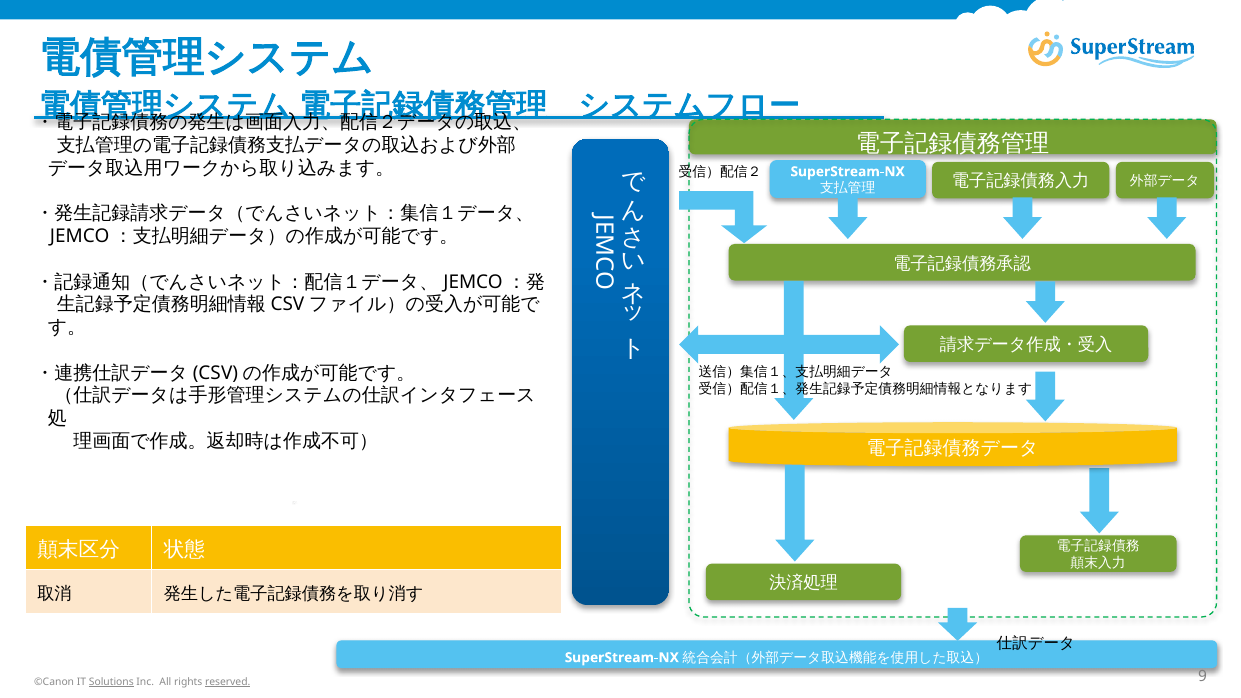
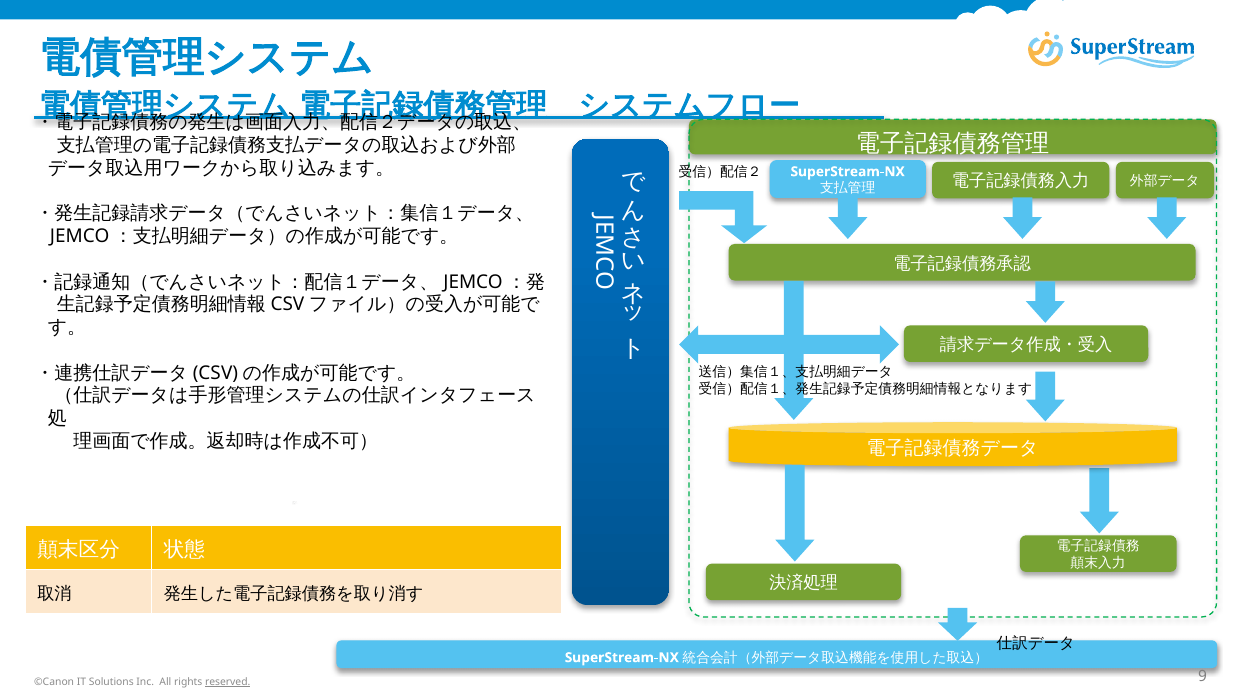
Solutions underline: present -> none (111, 682)
